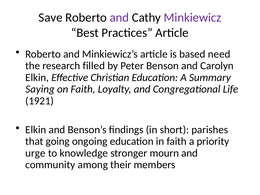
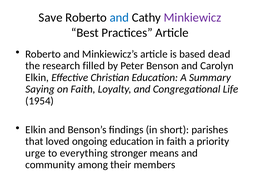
and colour: purple -> blue (119, 18)
need: need -> dead (219, 54)
1921: 1921 -> 1954 (40, 101)
going: going -> loved (58, 141)
knowledge: knowledge -> everything (84, 153)
mourn: mourn -> means (164, 153)
